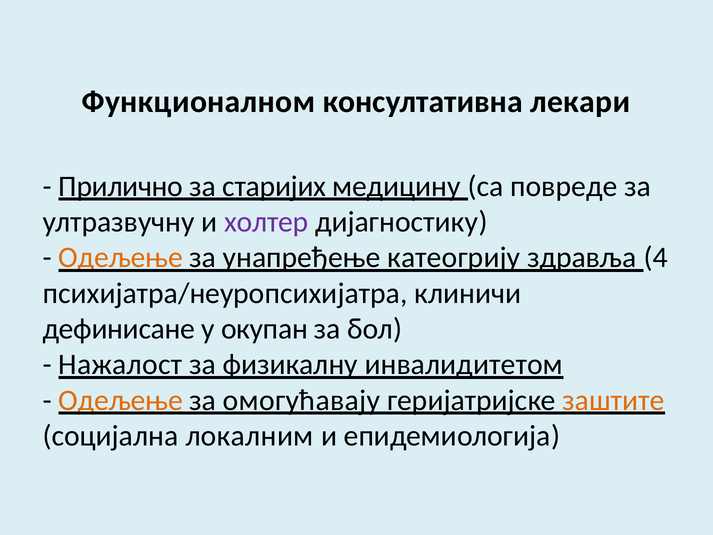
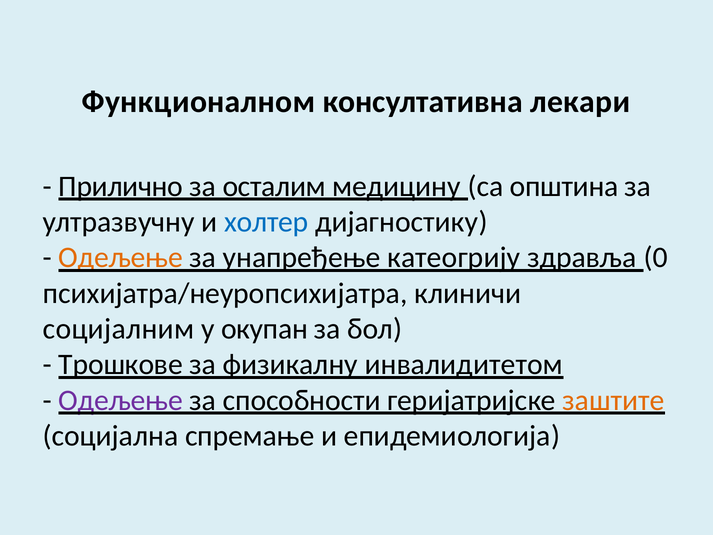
старијих: старијих -> осталим (274, 186)
повреде: повреде -> општина (564, 186)
холтер colour: purple -> blue (266, 222)
4: 4 -> 0 (656, 257)
дефинисане: дефинисане -> социјалним (119, 329)
Нажалост: Нажалост -> Трошкове (121, 364)
Одељење colour: orange -> purple (121, 400)
омогућавају: омогућавају -> способности (302, 400)
локалним: локалним -> спремање (250, 436)
